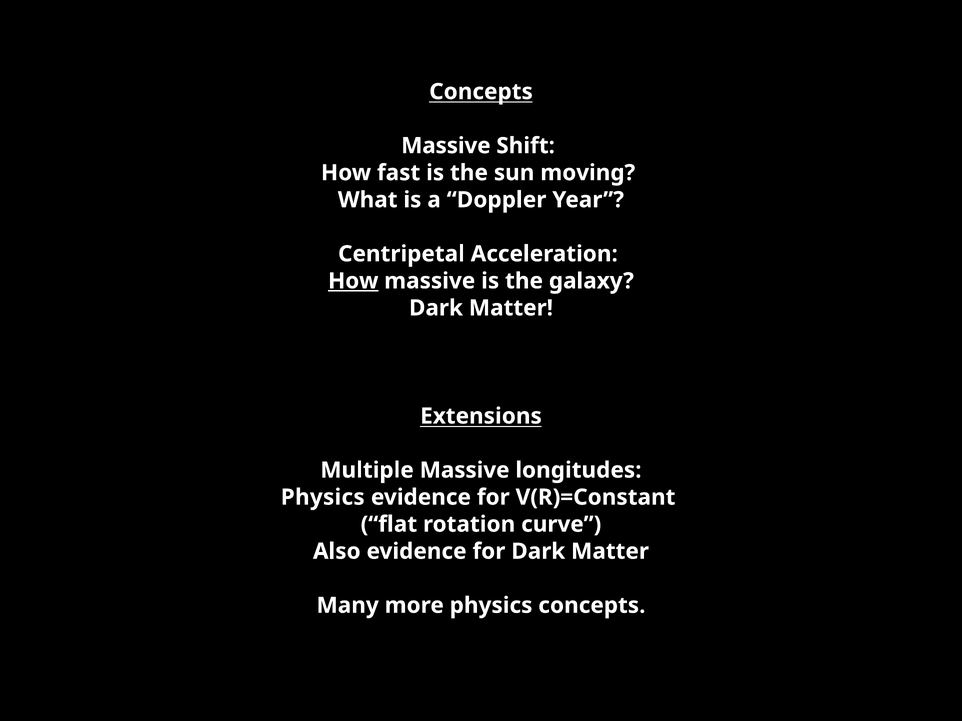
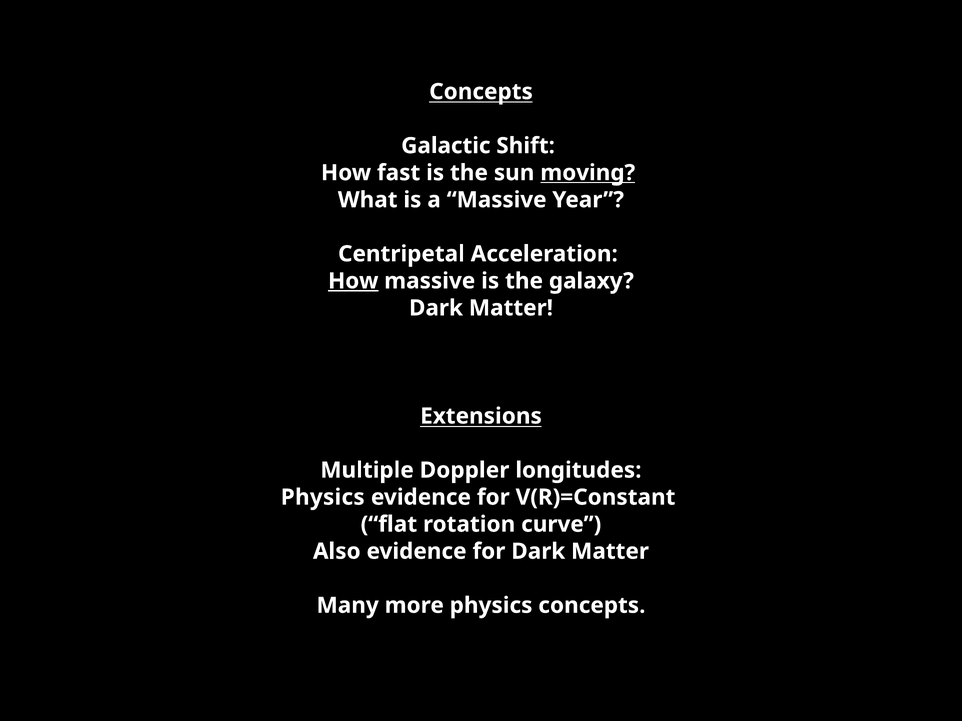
Massive: Massive -> Galactic (446, 146)
moving underline: none -> present (588, 173)
a Doppler: Doppler -> Massive (497, 200)
Multiple Massive: Massive -> Doppler (465, 471)
